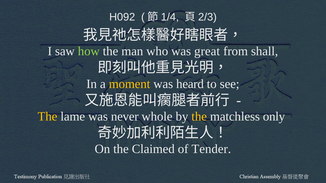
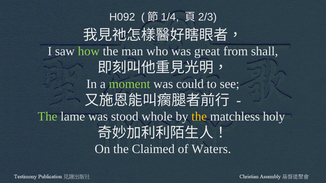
moment colour: yellow -> light green (130, 84)
heard: heard -> could (190, 84)
The colour: yellow -> light green (47, 117)
never: never -> stood (125, 117)
only: only -> holy (274, 117)
Tender: Tender -> Waters (211, 149)
